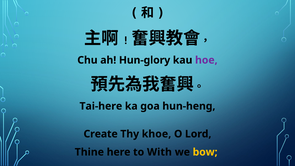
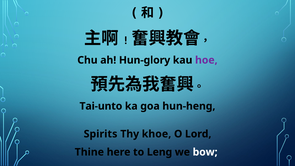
Tai-here: Tai-here -> Tai-unto (101, 106)
Create: Create -> Spirits (101, 134)
With: With -> Leng (160, 152)
bow colour: yellow -> white (205, 152)
